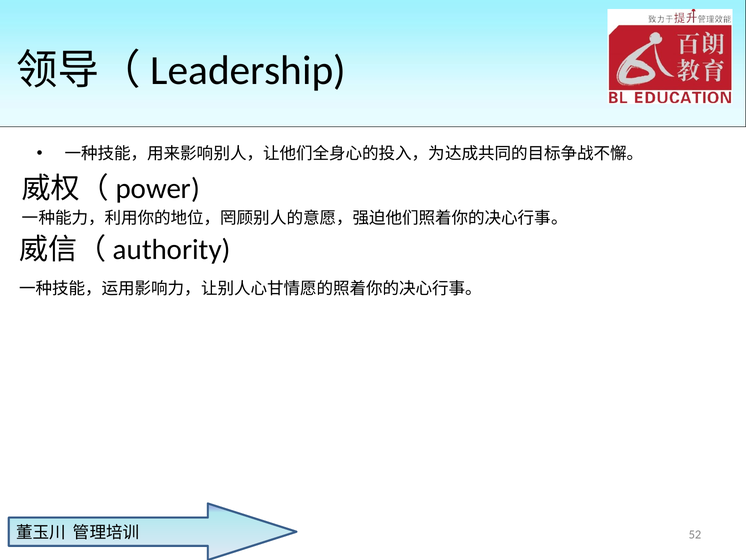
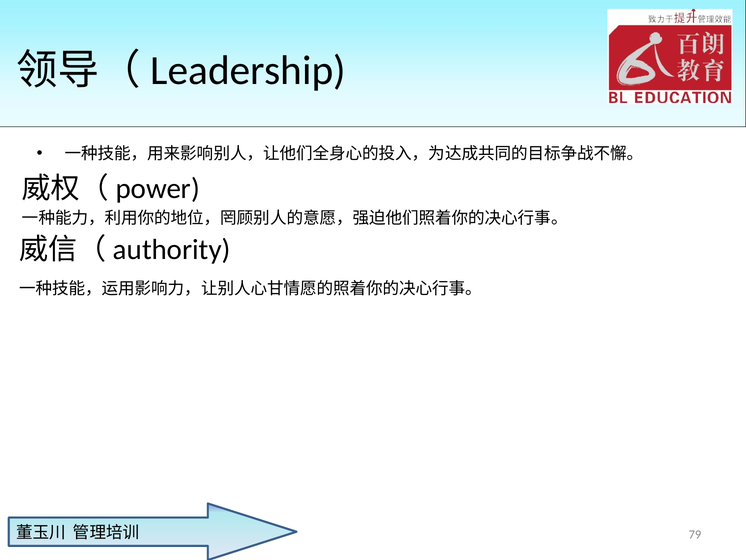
52: 52 -> 79 (695, 534)
